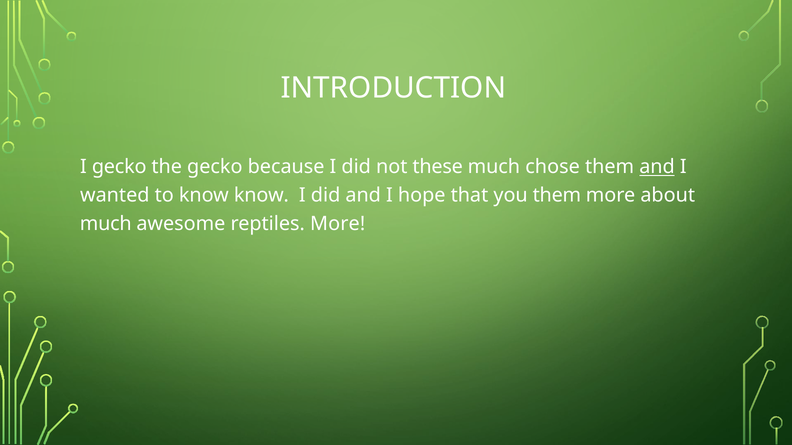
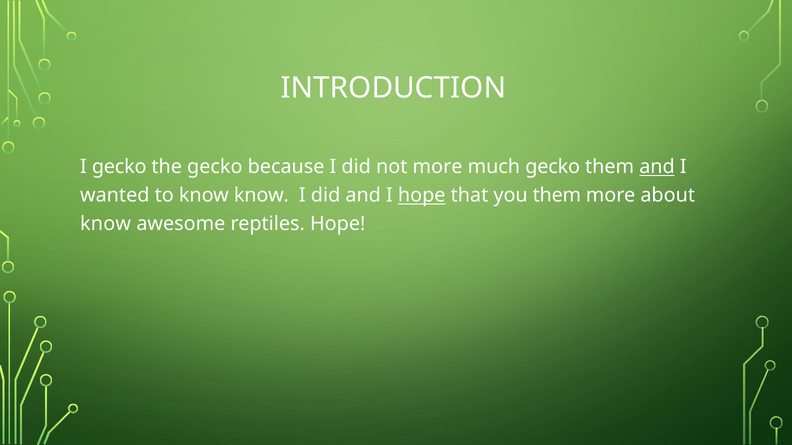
not these: these -> more (438, 167)
much chose: chose -> gecko (553, 167)
hope underline: none -> present (422, 196)
much: much -> know (106, 224)
reptiles More: More -> Hope (338, 224)
